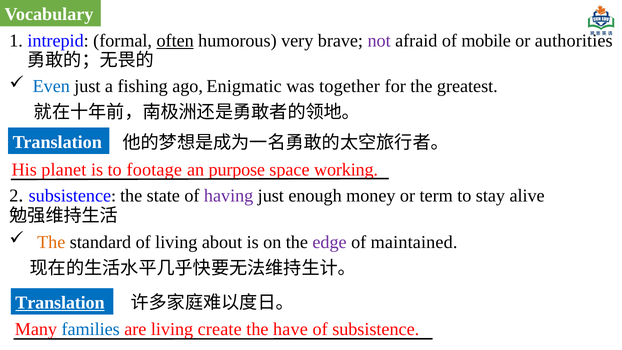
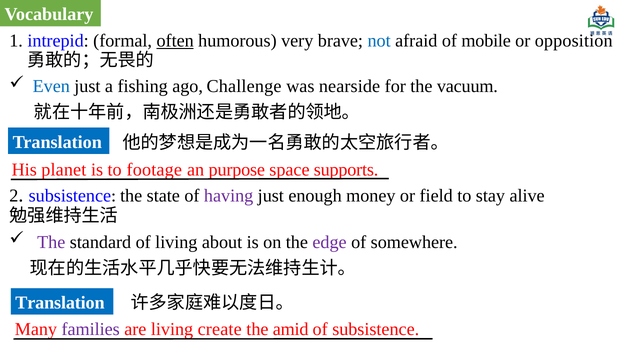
not colour: purple -> blue (379, 41)
authorities: authorities -> opposition (574, 41)
Enigmatic: Enigmatic -> Challenge (244, 86)
together: together -> nearside (350, 86)
greatest: greatest -> vacuum (467, 86)
working: working -> supports (346, 170)
term: term -> field (436, 196)
The colour: orange -> purple (51, 242)
maintained: maintained -> somewhere (414, 242)
Translation underline: present -> none (60, 303)
families colour: blue -> purple (91, 329)
have: have -> amid (291, 329)
